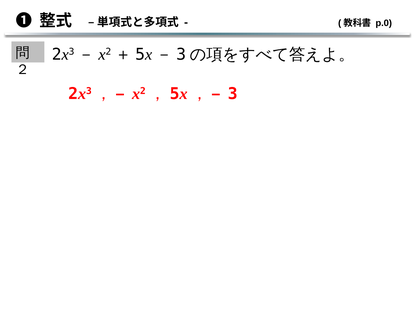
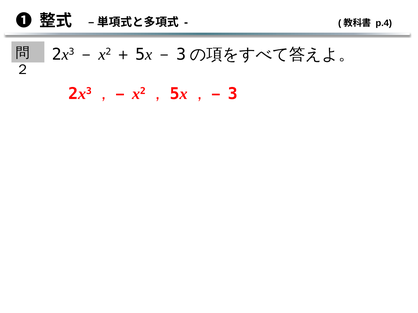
p.0: p.0 -> p.4 (384, 23)
